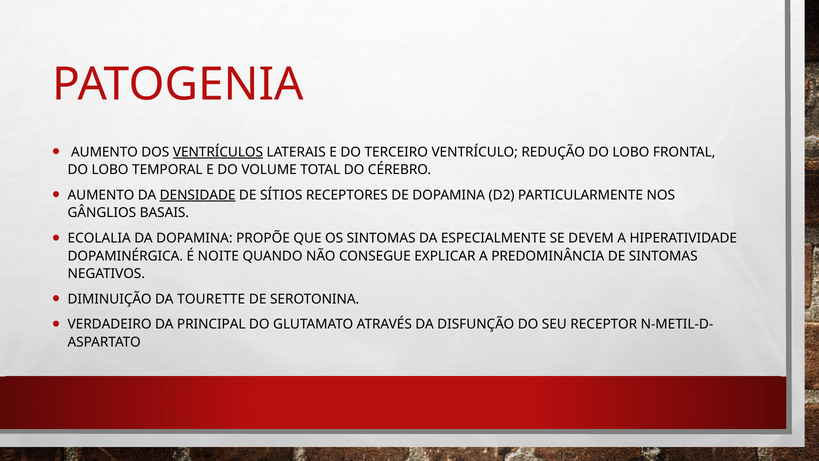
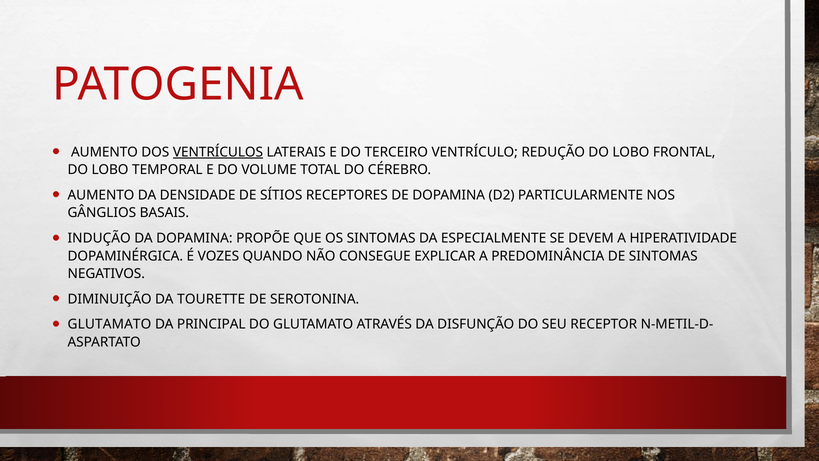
DENSIDADE underline: present -> none (198, 195)
ECOLALIA: ECOLALIA -> INDUÇÃO (99, 238)
NOITE: NOITE -> VOZES (218, 256)
VERDADEIRO: VERDADEIRO -> GLUTAMATO (109, 324)
